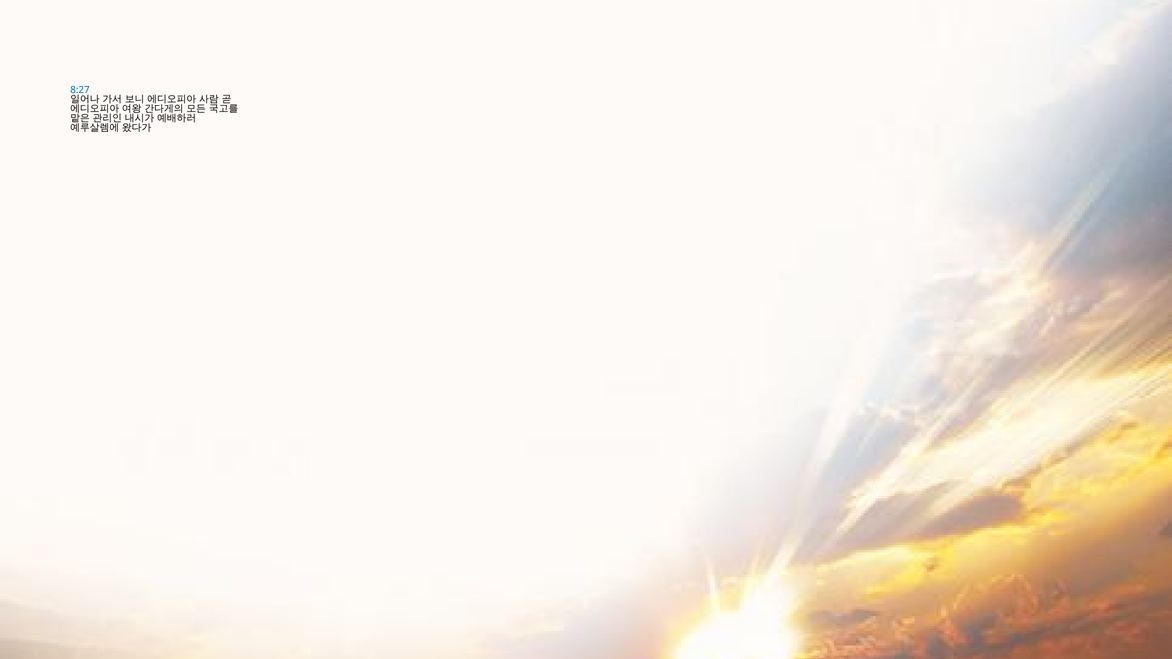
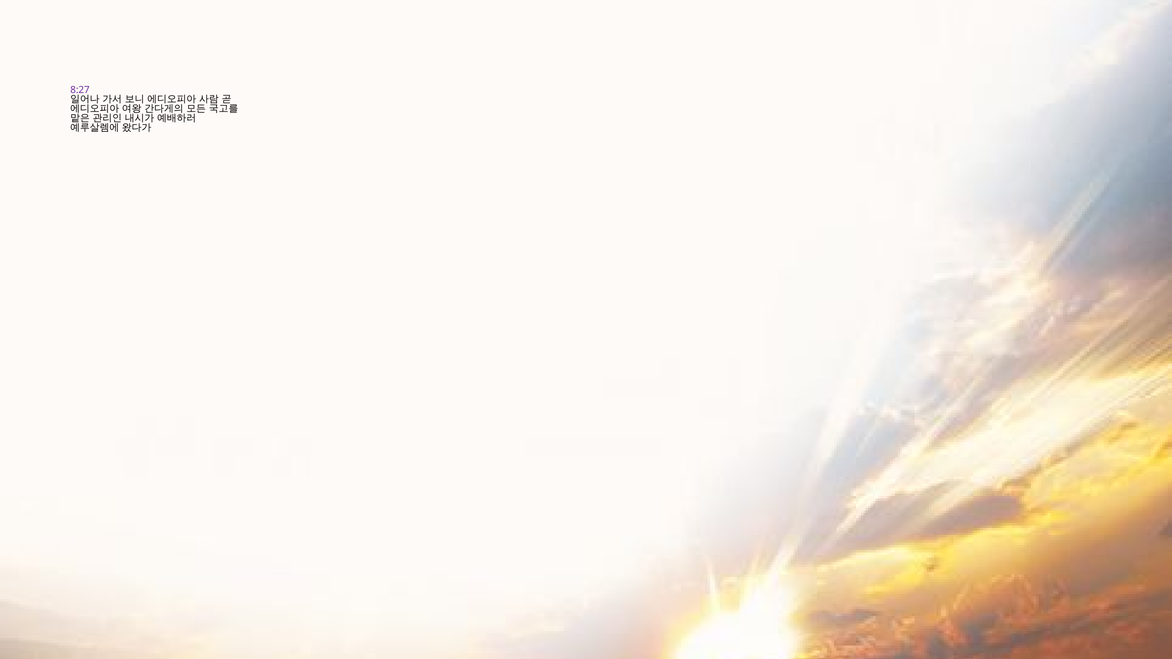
8:27 colour: blue -> purple (80, 90)
